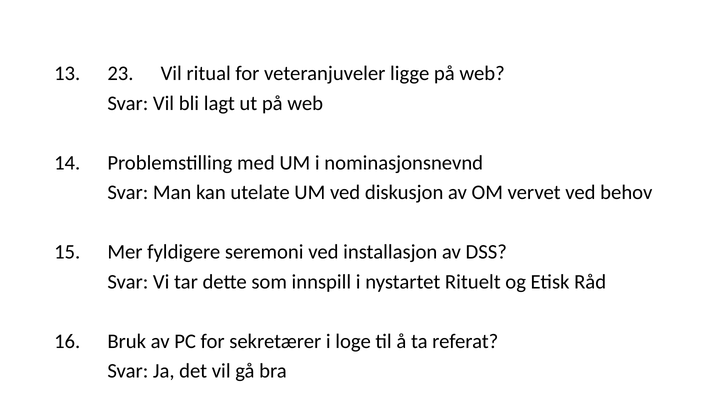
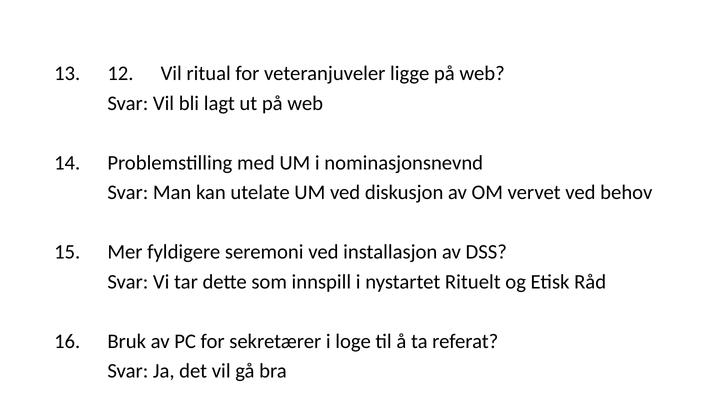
23: 23 -> 12 (120, 74)
